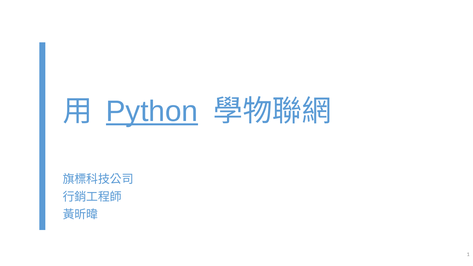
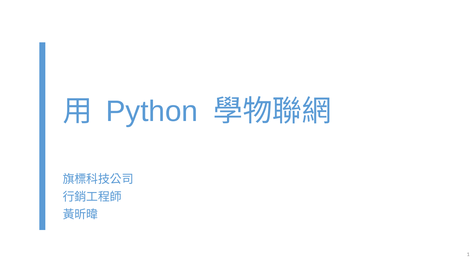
Python underline: present -> none (152, 112)
